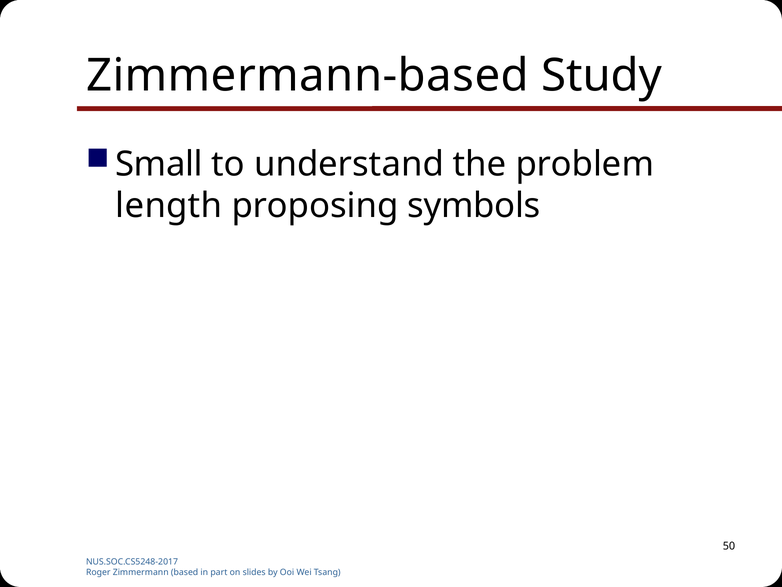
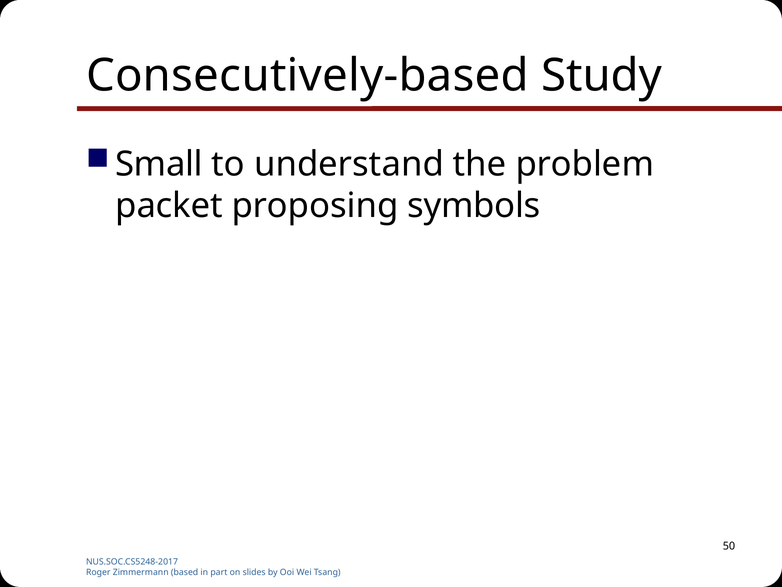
Zimmermann-based: Zimmermann-based -> Consecutively-based (307, 76)
length: length -> packet (169, 206)
